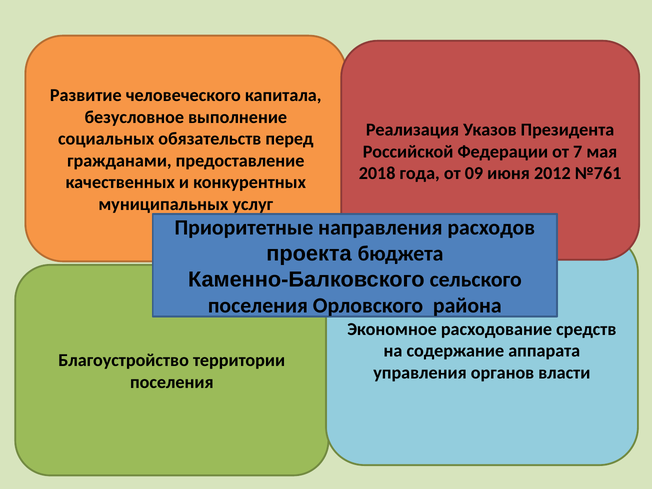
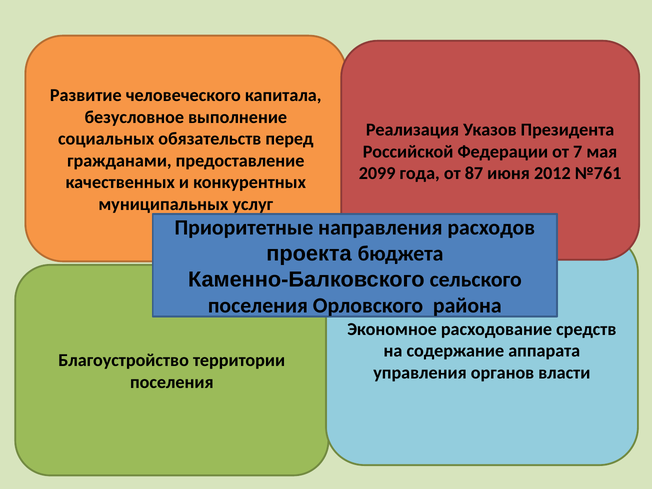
2018: 2018 -> 2099 (377, 173)
09: 09 -> 87 (474, 173)
